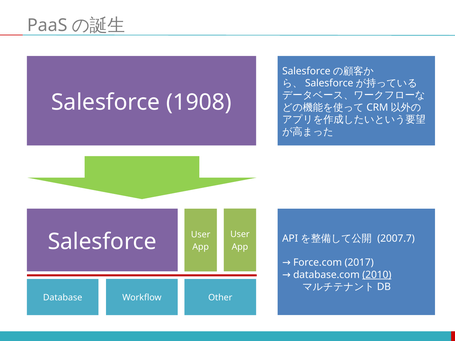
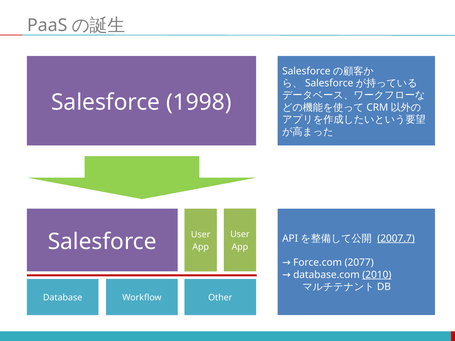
1908: 1908 -> 1998 (199, 102)
2007.7 underline: none -> present (396, 239)
2017: 2017 -> 2077 (359, 263)
